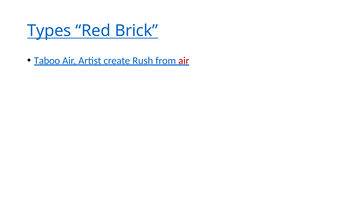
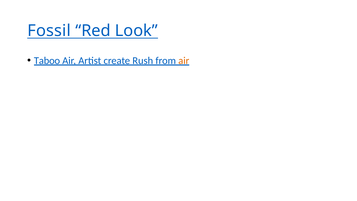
Types: Types -> Fossil (49, 31)
Brick: Brick -> Look (136, 31)
air colour: red -> orange (184, 61)
